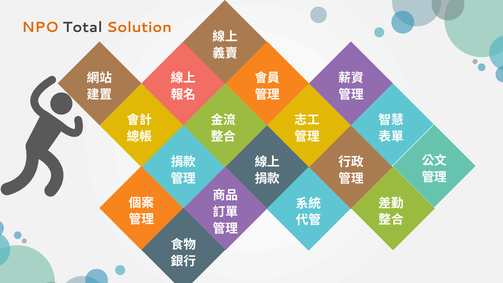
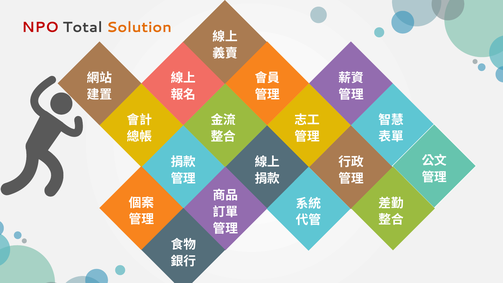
NPO colour: orange -> red (40, 27)
